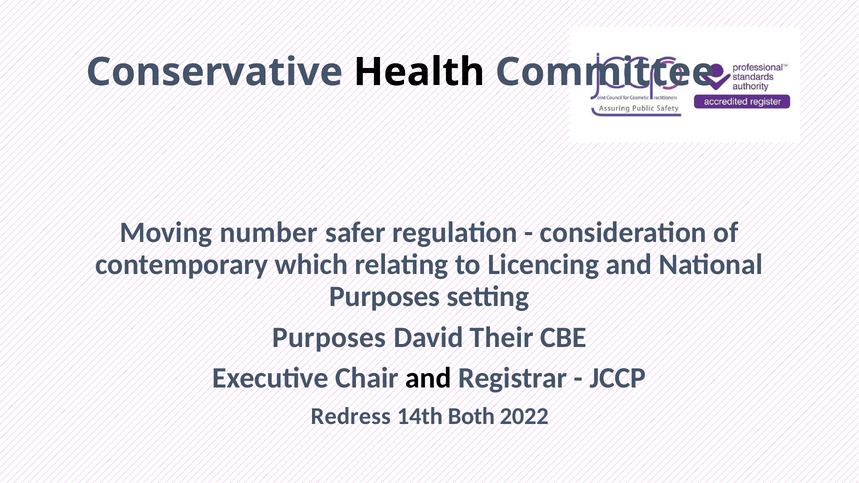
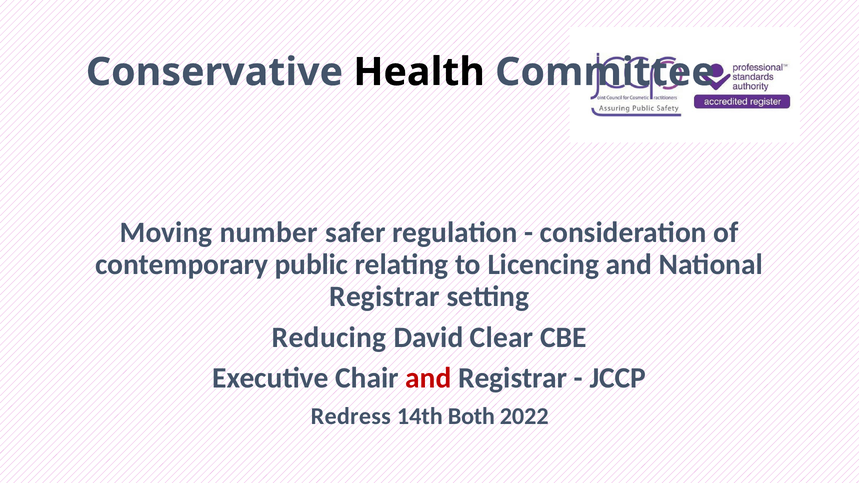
which: which -> public (311, 265)
Purposes: Purposes -> Registrar (385, 297)
Purposes: Purposes -> Reducing (329, 337)
Their: Their -> Clear (502, 337)
and colour: black -> red (429, 378)
